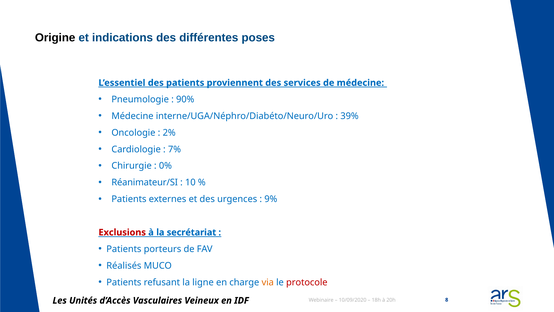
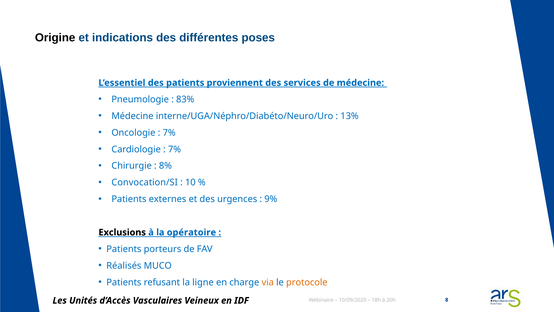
90%: 90% -> 83% (185, 99)
39%: 39% -> 13% (350, 116)
2%: 2% -> 7% (169, 133)
0%: 0% -> 8% (165, 166)
Réanimateur/SI: Réanimateur/SI -> Convocation/SI (145, 182)
Exclusions colour: red -> black (122, 232)
secrétariat: secrétariat -> opératoire (191, 232)
protocole colour: red -> orange (307, 282)
